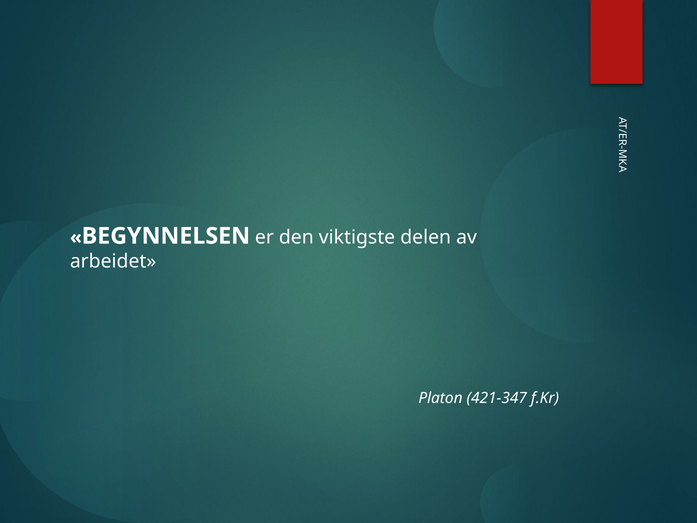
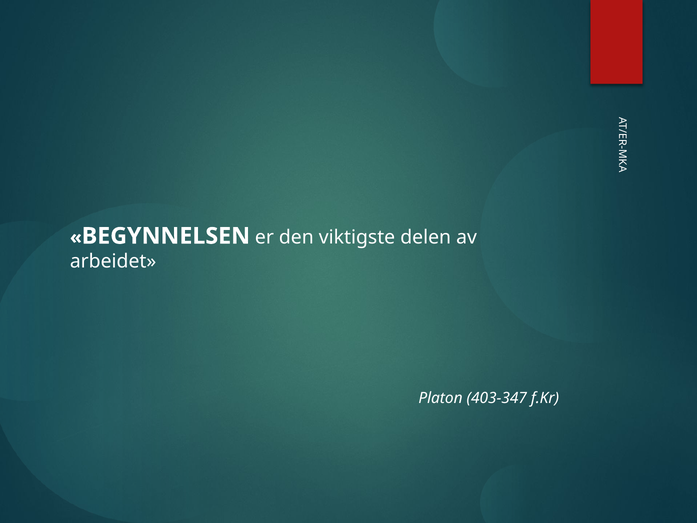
421-347: 421-347 -> 403-347 (497, 398)
